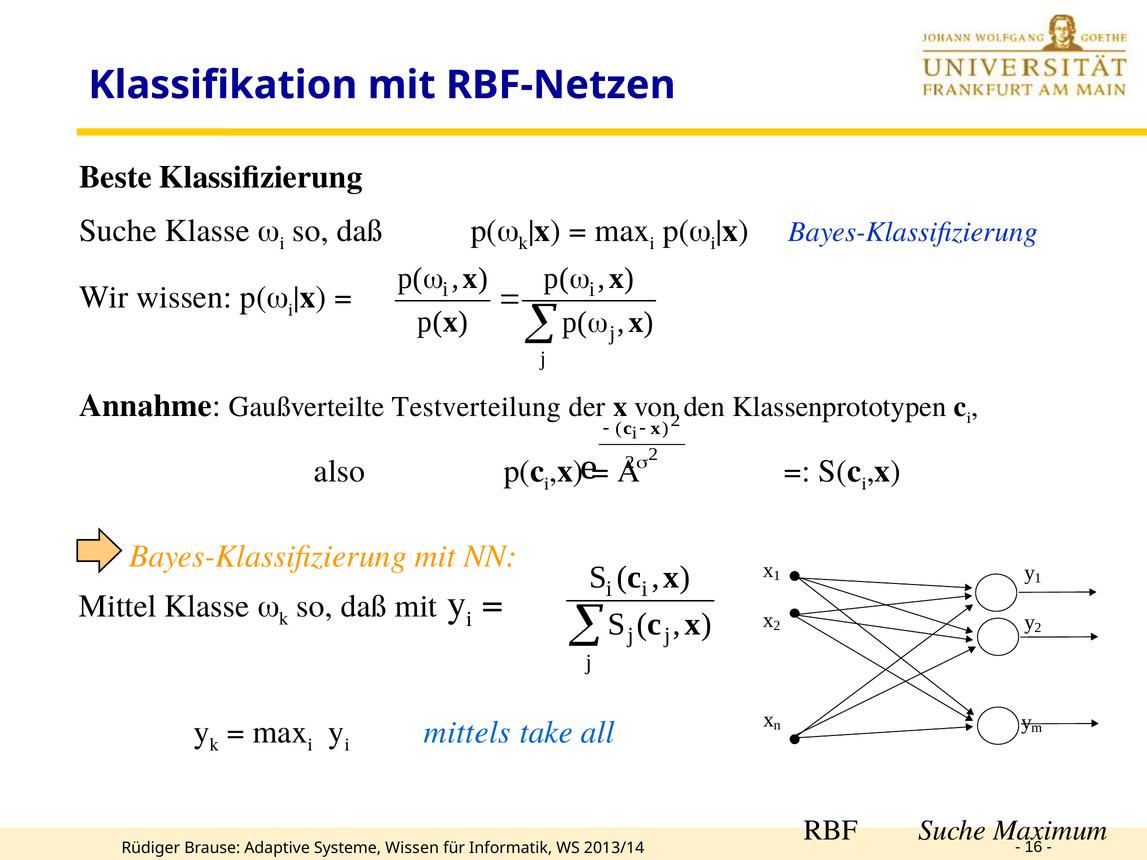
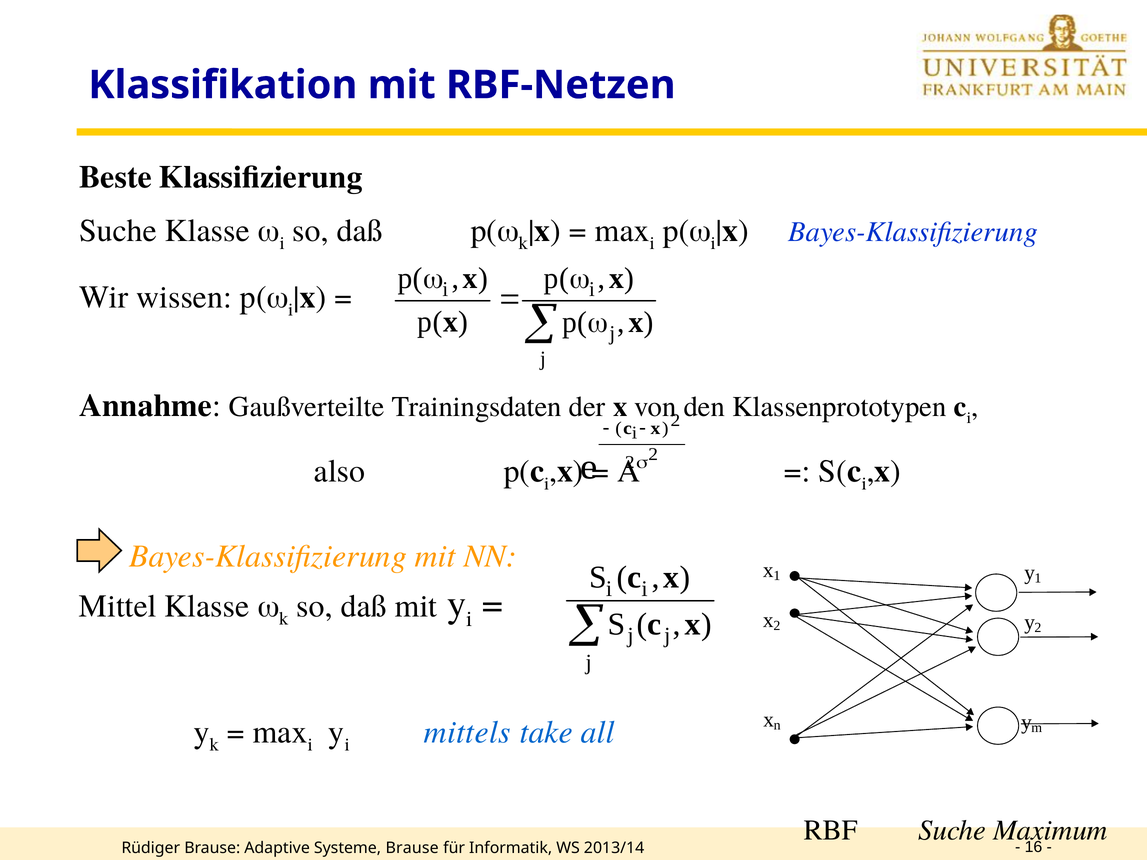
Testverteilung: Testverteilung -> Trainingsdaten (477, 407)
Systeme Wissen: Wissen -> Brause (412, 848)
